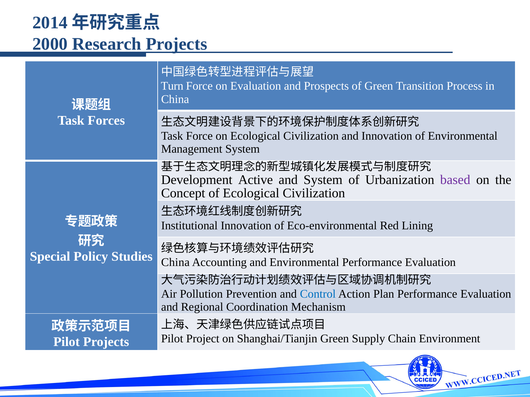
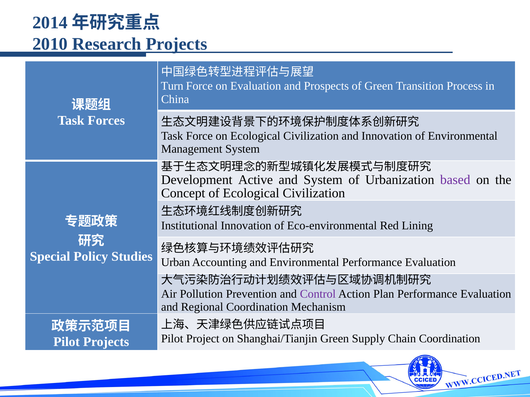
2000: 2000 -> 2010 (50, 44)
China: China -> Urban (176, 263)
Control colour: blue -> purple (318, 294)
Chain Environment: Environment -> Coordination (450, 339)
